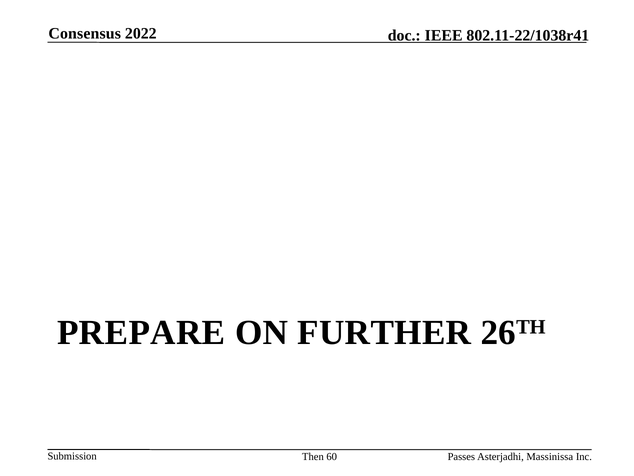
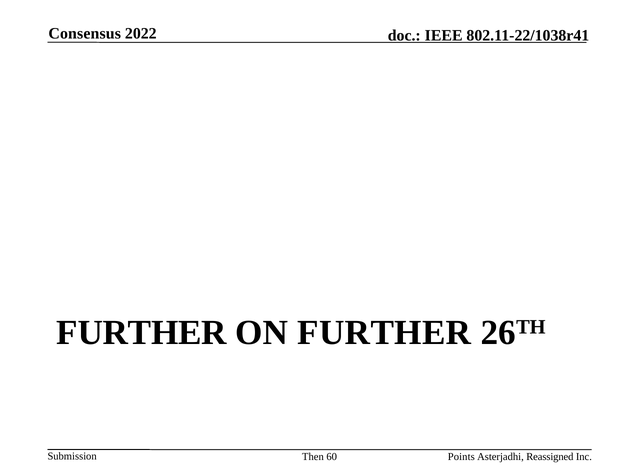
PREPARE: PREPARE -> FURTHER (142, 332)
Passes: Passes -> Points (461, 456)
Massinissa: Massinissa -> Reassigned (550, 456)
